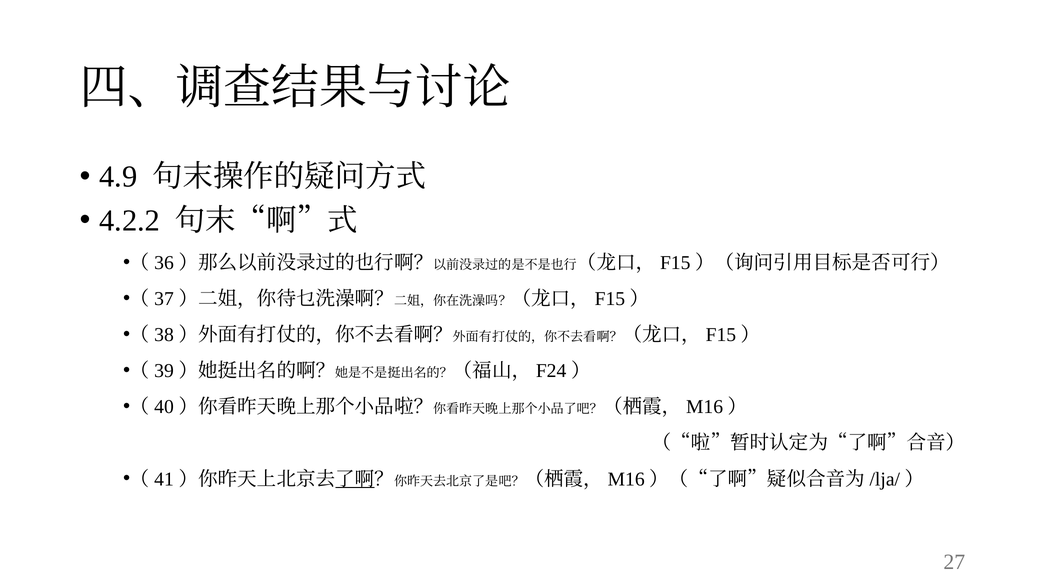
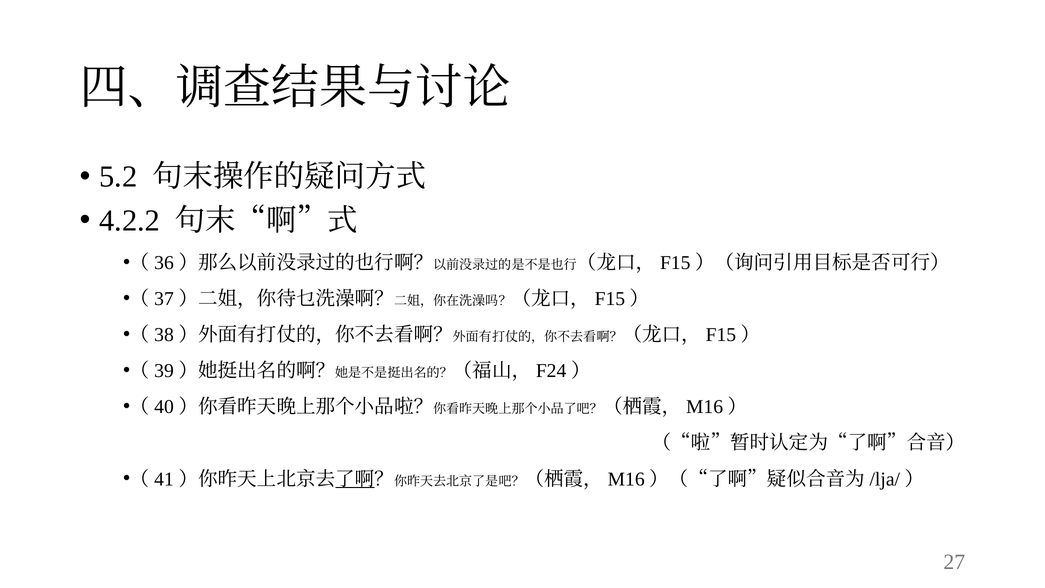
4.9: 4.9 -> 5.2 (118, 177)
